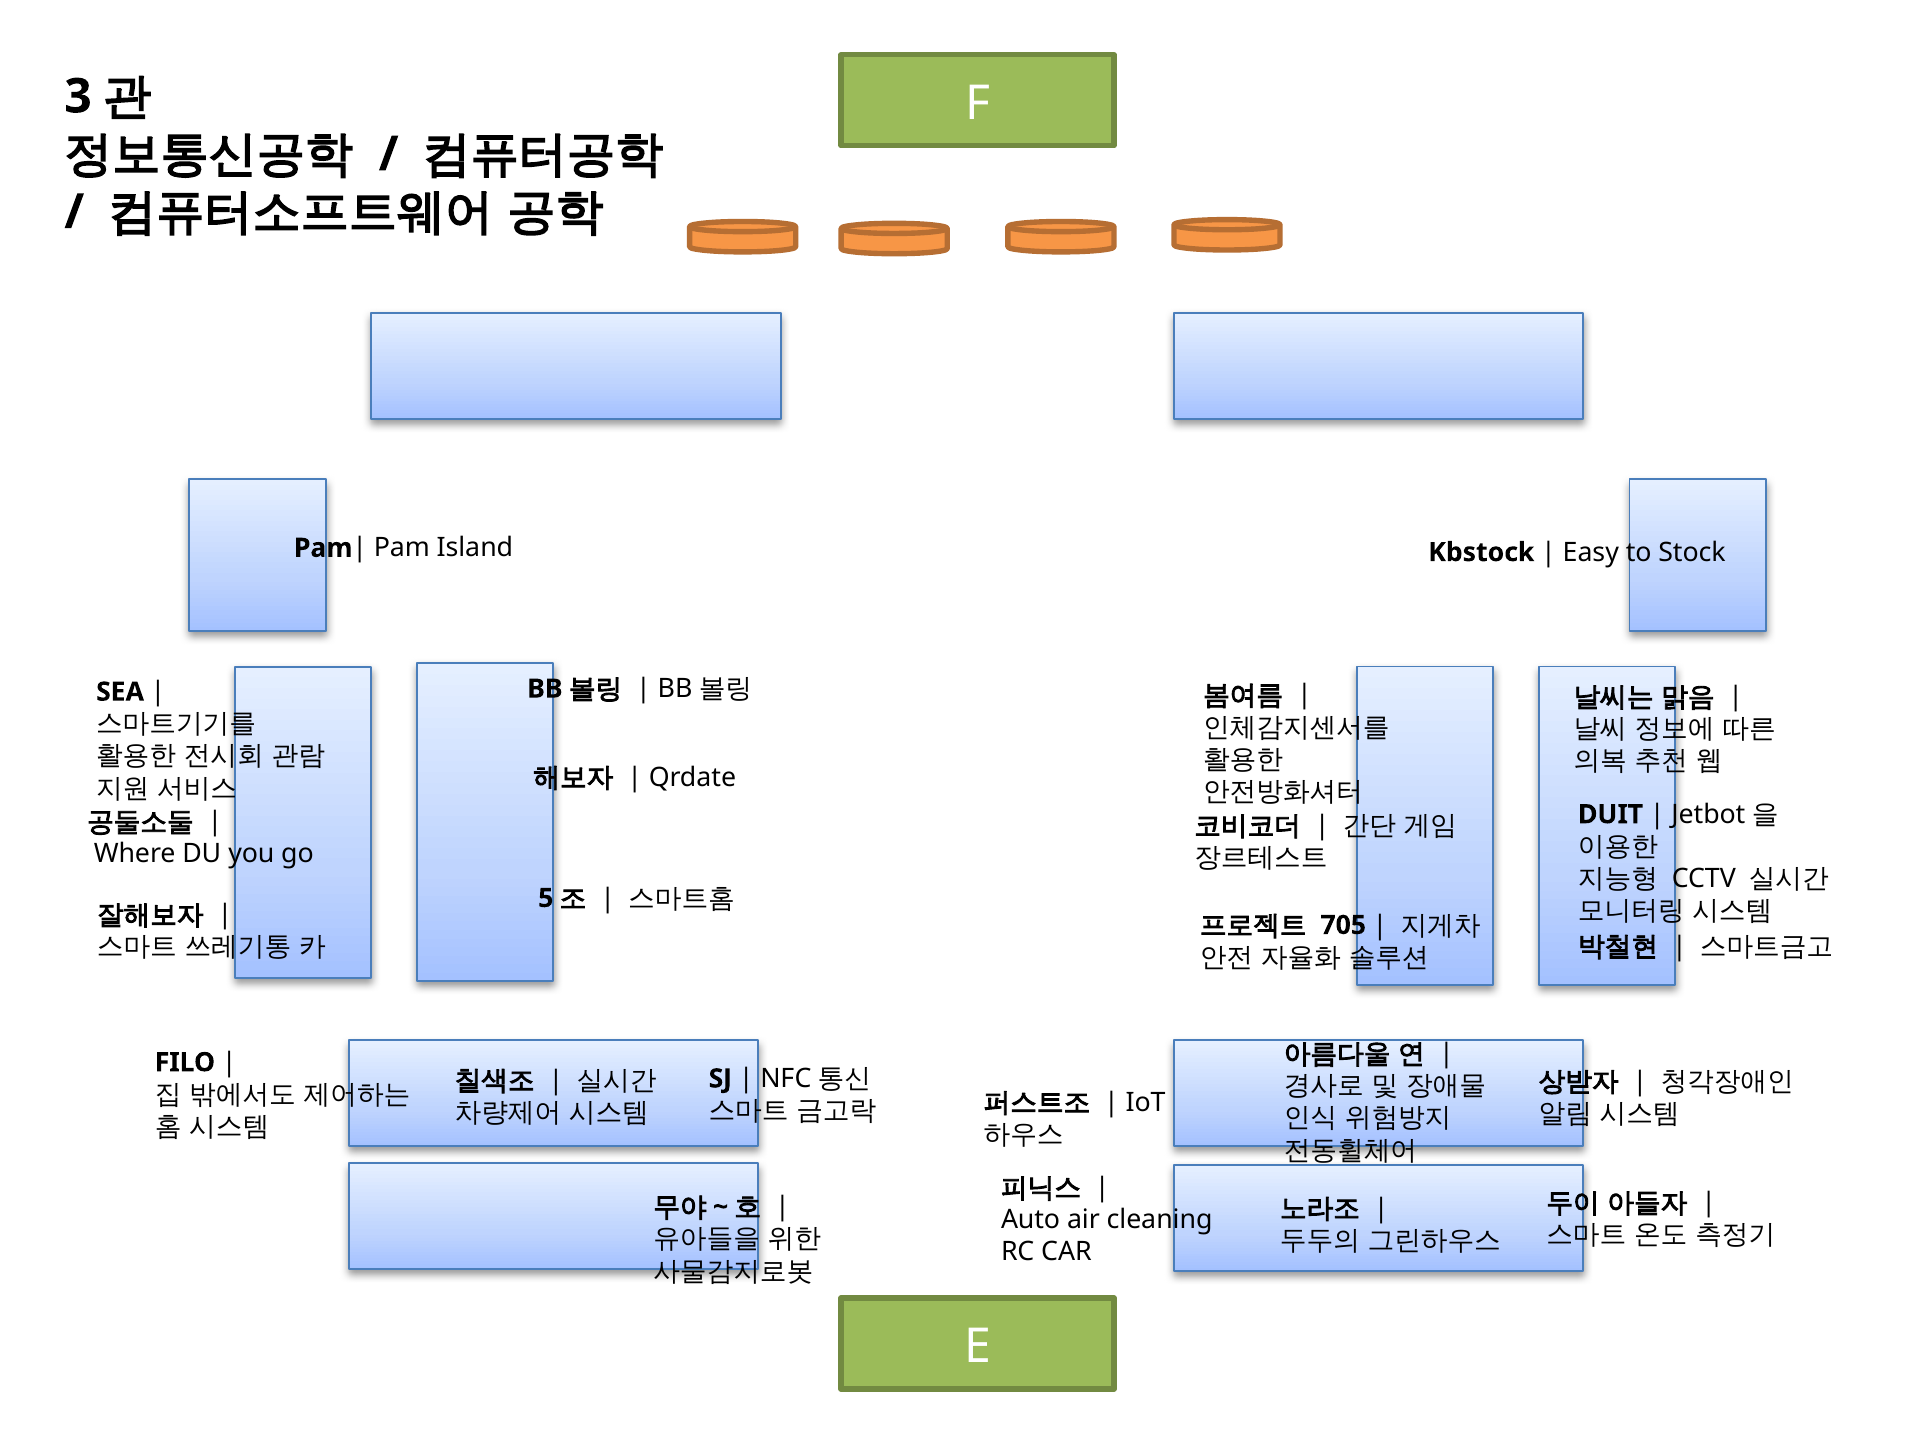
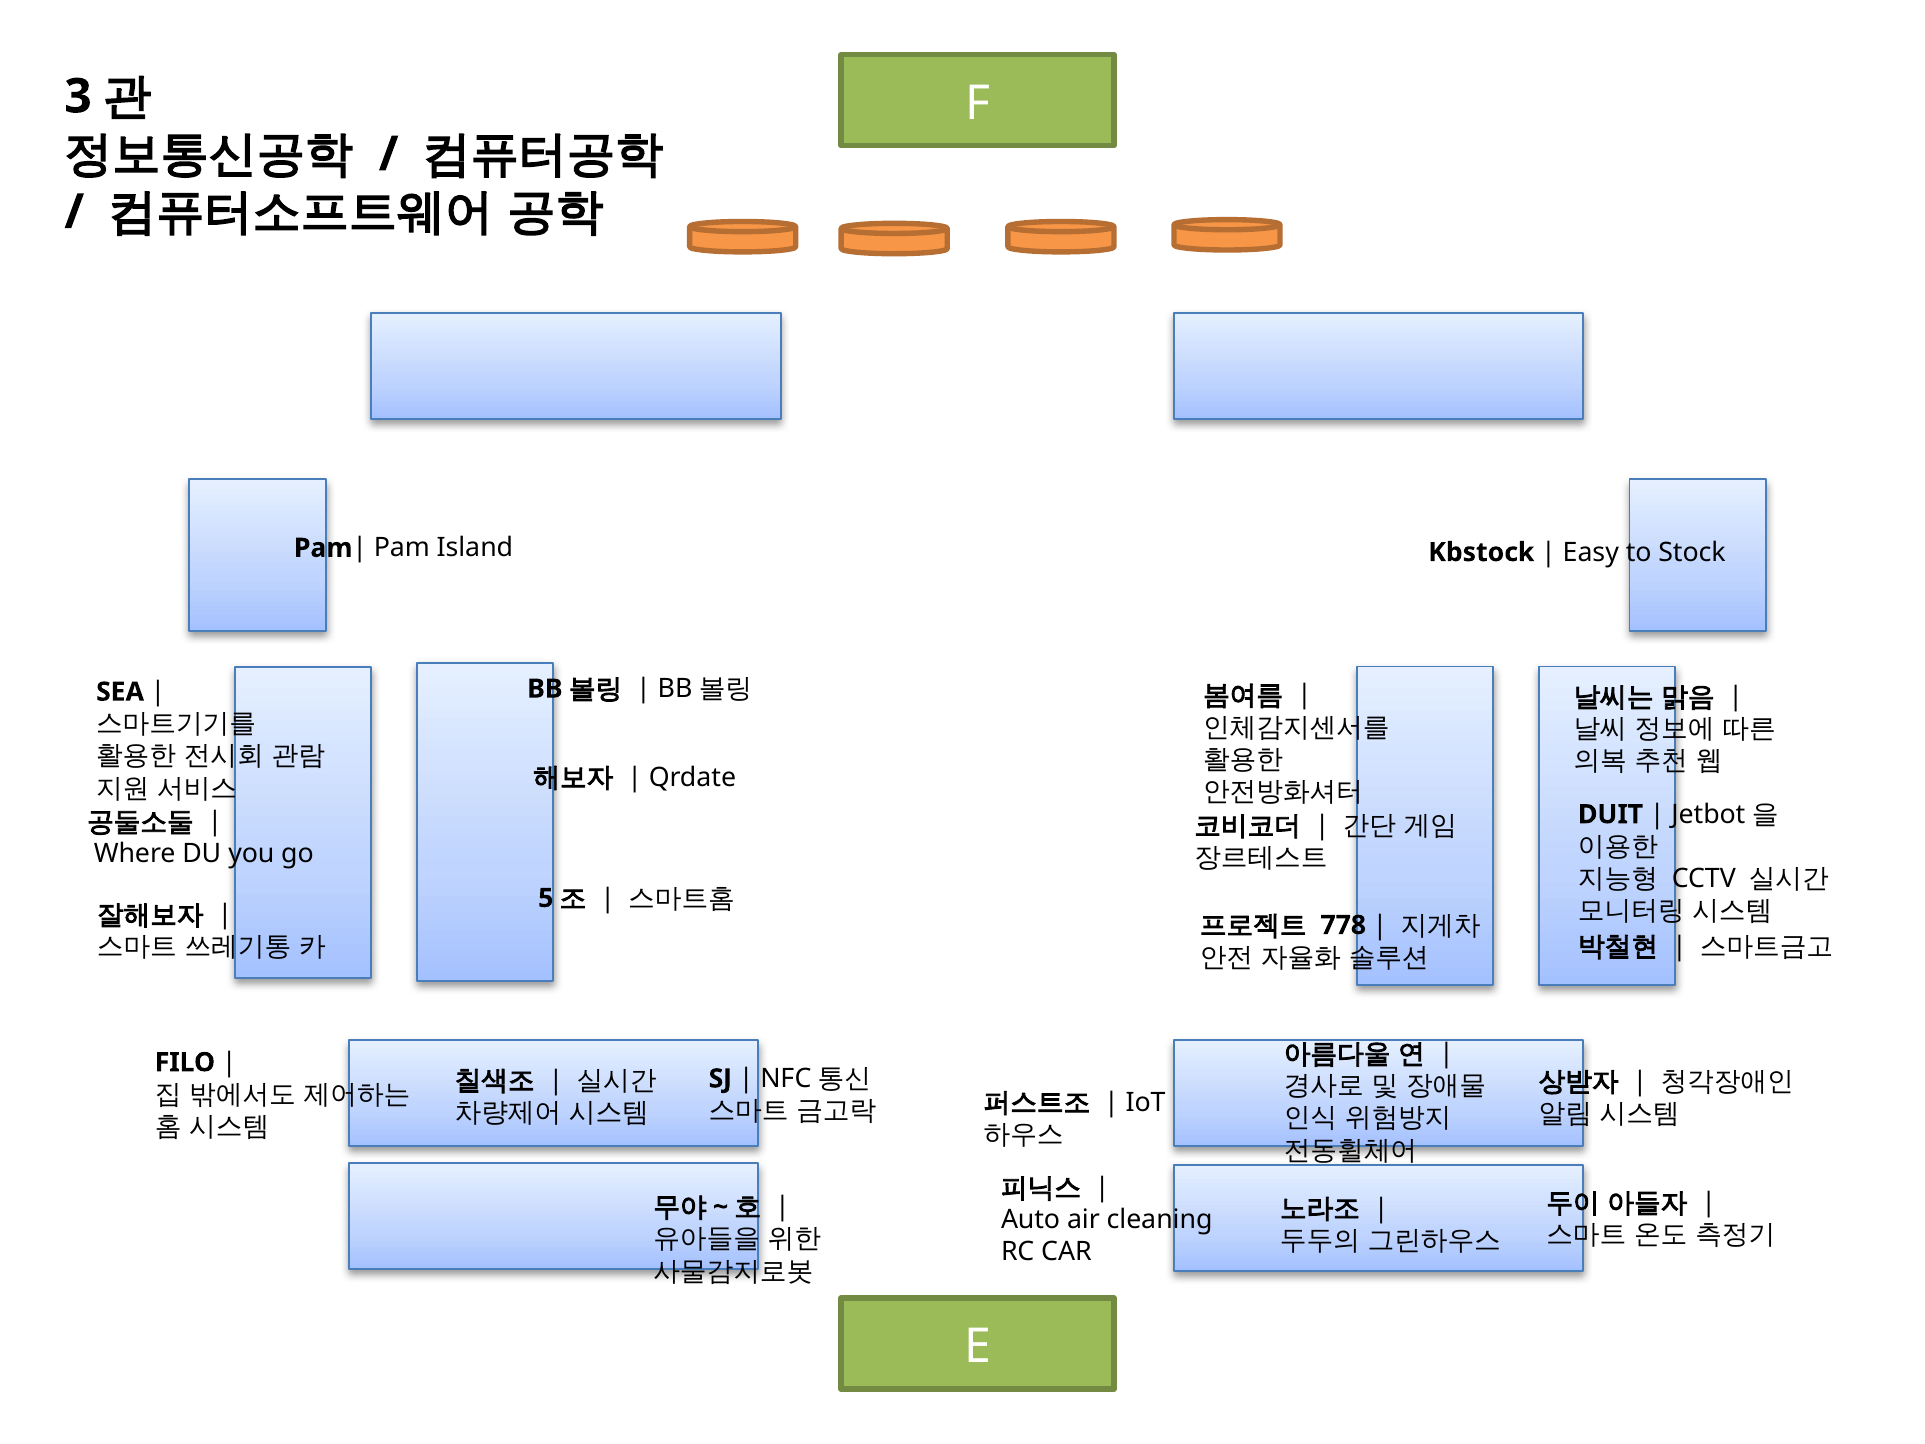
705: 705 -> 778 (1343, 925)
